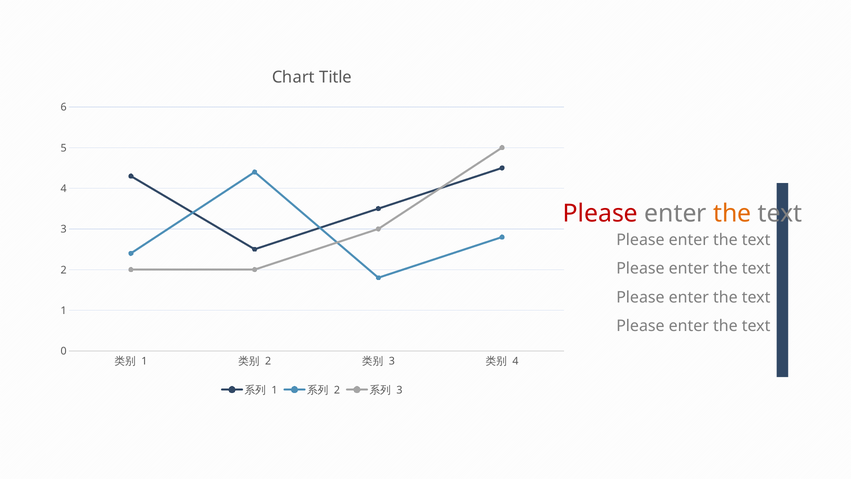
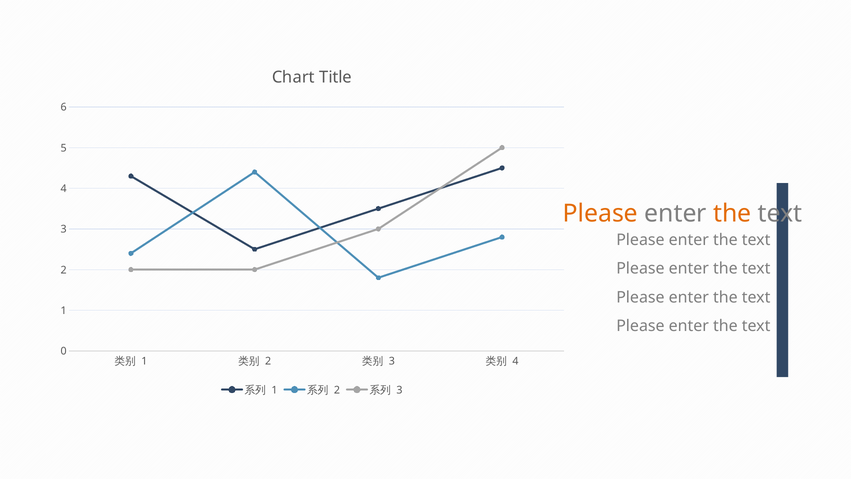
Please colour: red -> orange (600, 214)
